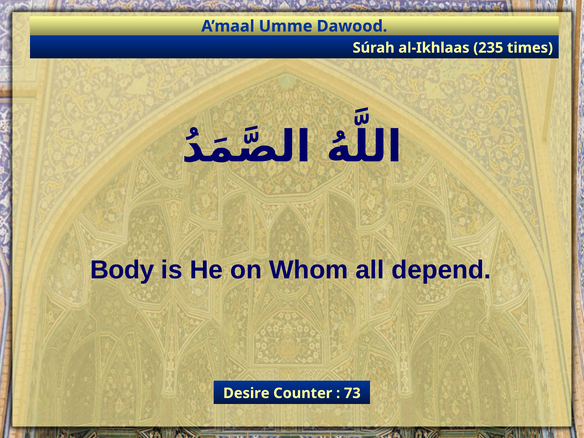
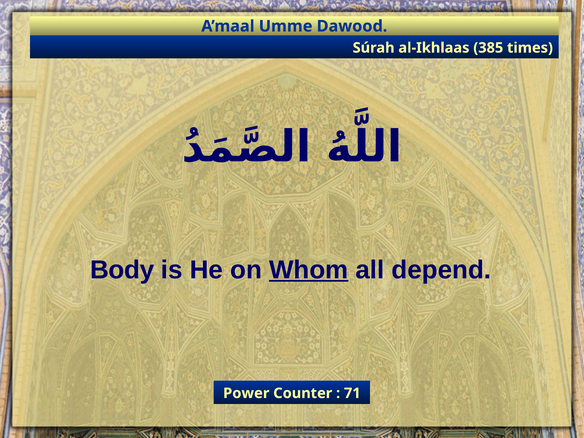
235: 235 -> 385 (488, 48)
Whom underline: none -> present (309, 270)
Desire: Desire -> Power (246, 393)
73: 73 -> 71 (352, 393)
